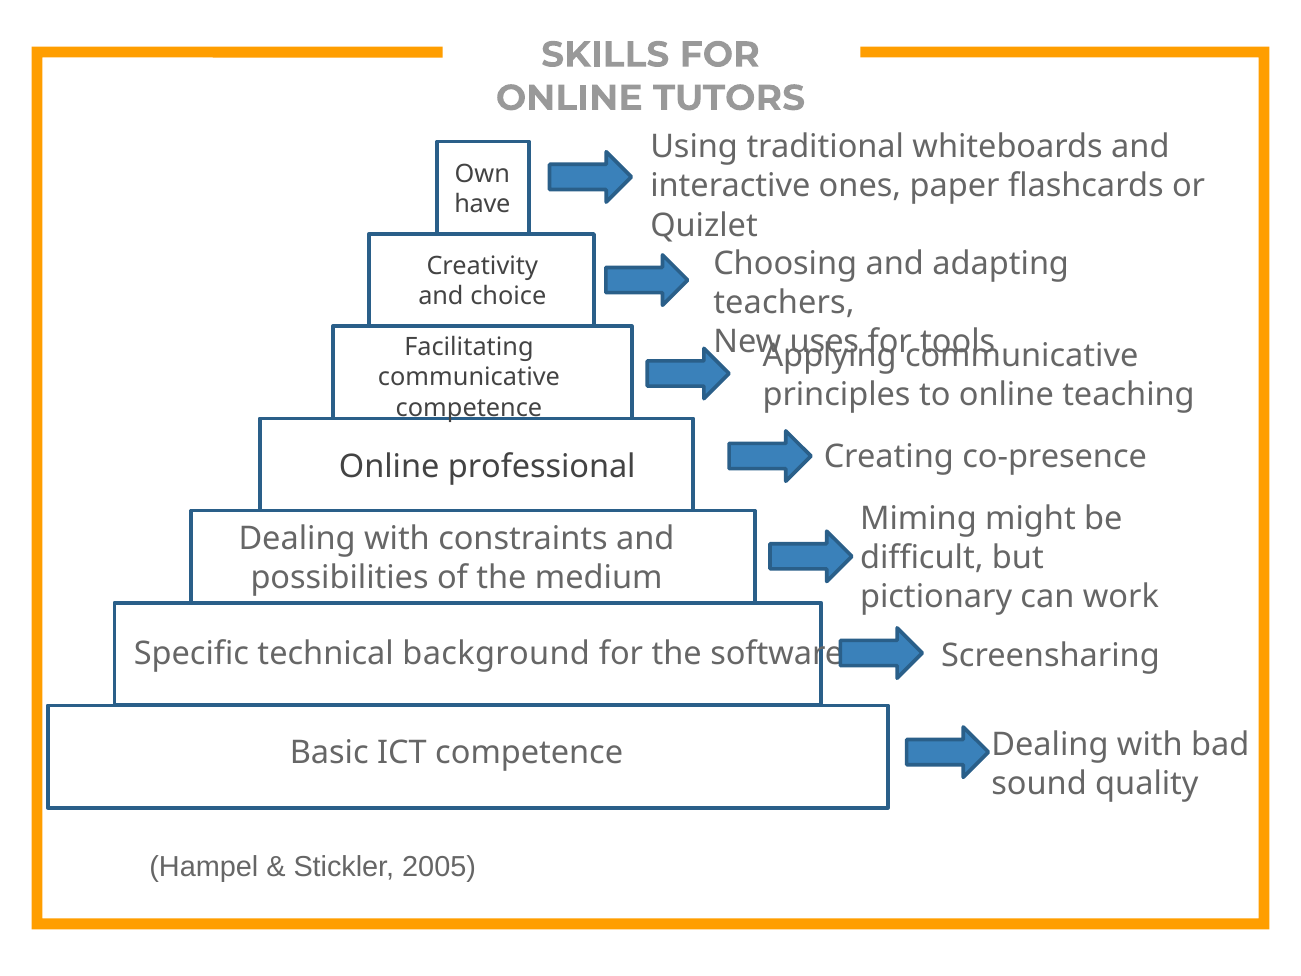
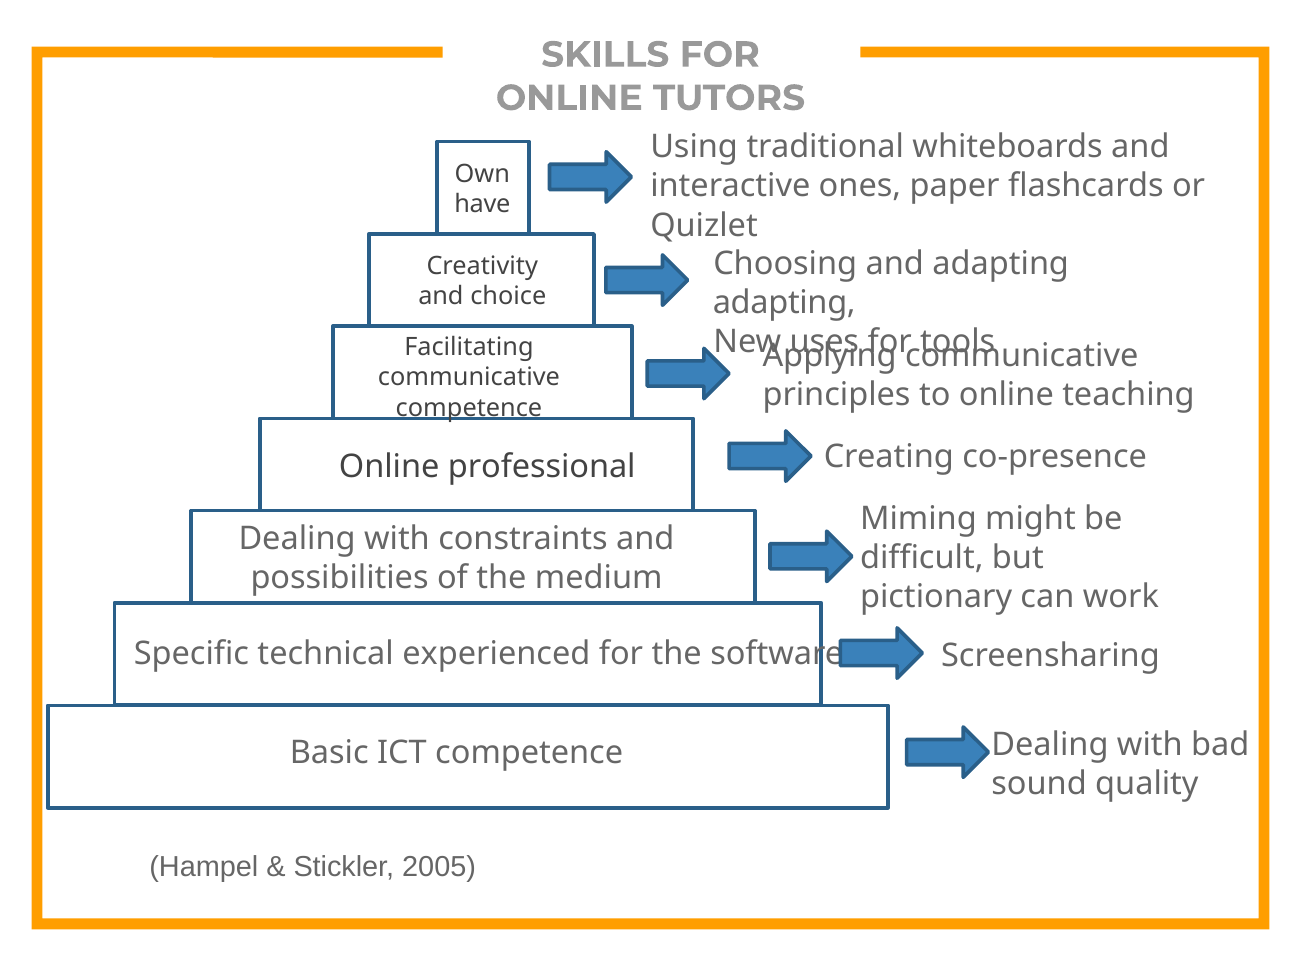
teachers: teachers -> adapting (784, 303)
background: background -> experienced (496, 654)
